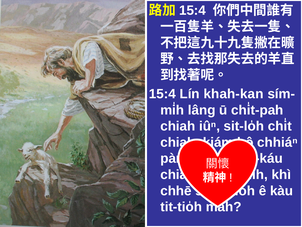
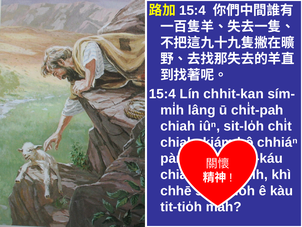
khah-kan: khah-kan -> chhit-kan (234, 94)
